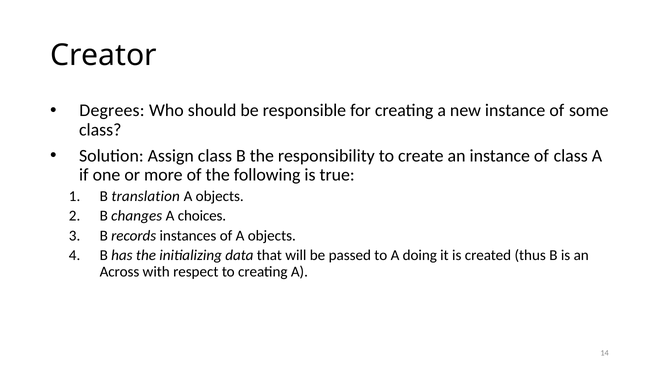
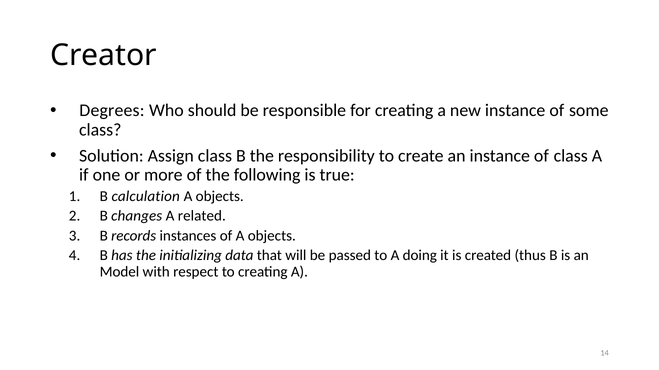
translation: translation -> calculation (146, 197)
choices: choices -> related (202, 216)
Across: Across -> Model (119, 272)
